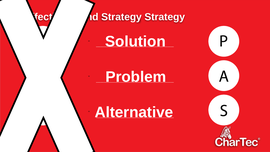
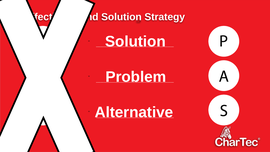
Strategy: Strategy -> Solution (121, 17)
